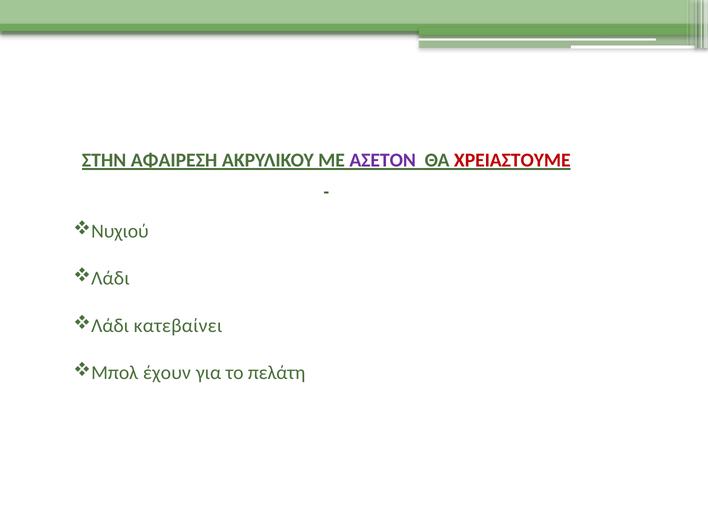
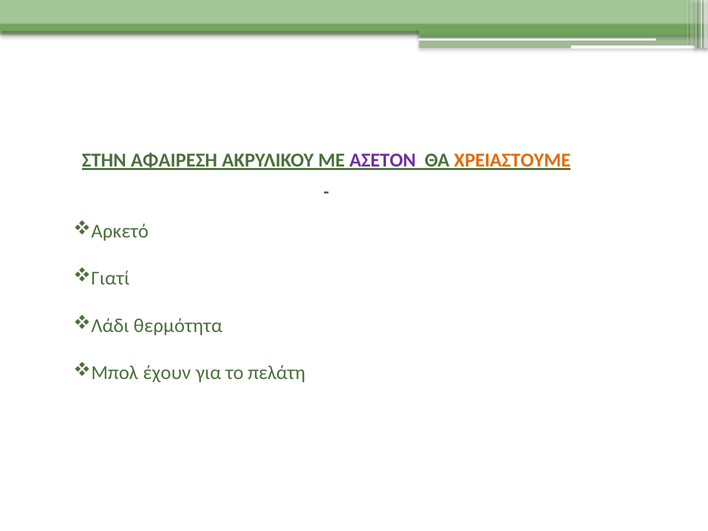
ΧΡΕΙΑΣΤΟΥΜΕ colour: red -> orange (512, 160)
Νυχιού: Νυχιού -> Αρκετό (120, 231)
Λάδι: Λάδι -> Γιατί (110, 278)
κατεβαίνει: κατεβαίνει -> θερμότητα (178, 326)
